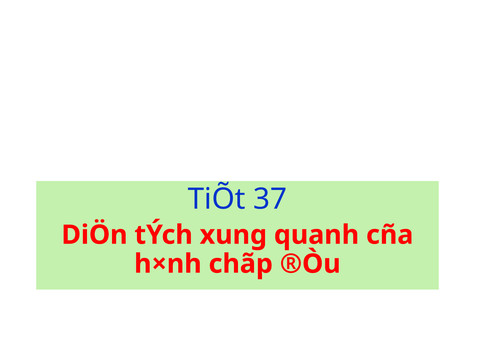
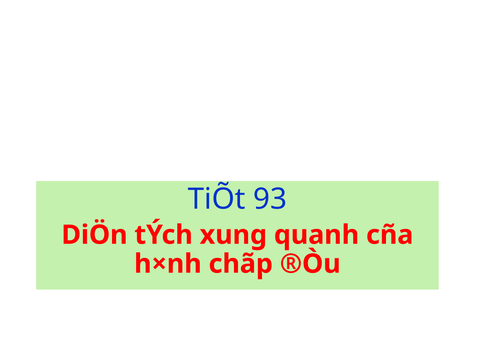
37: 37 -> 93 (270, 199)
